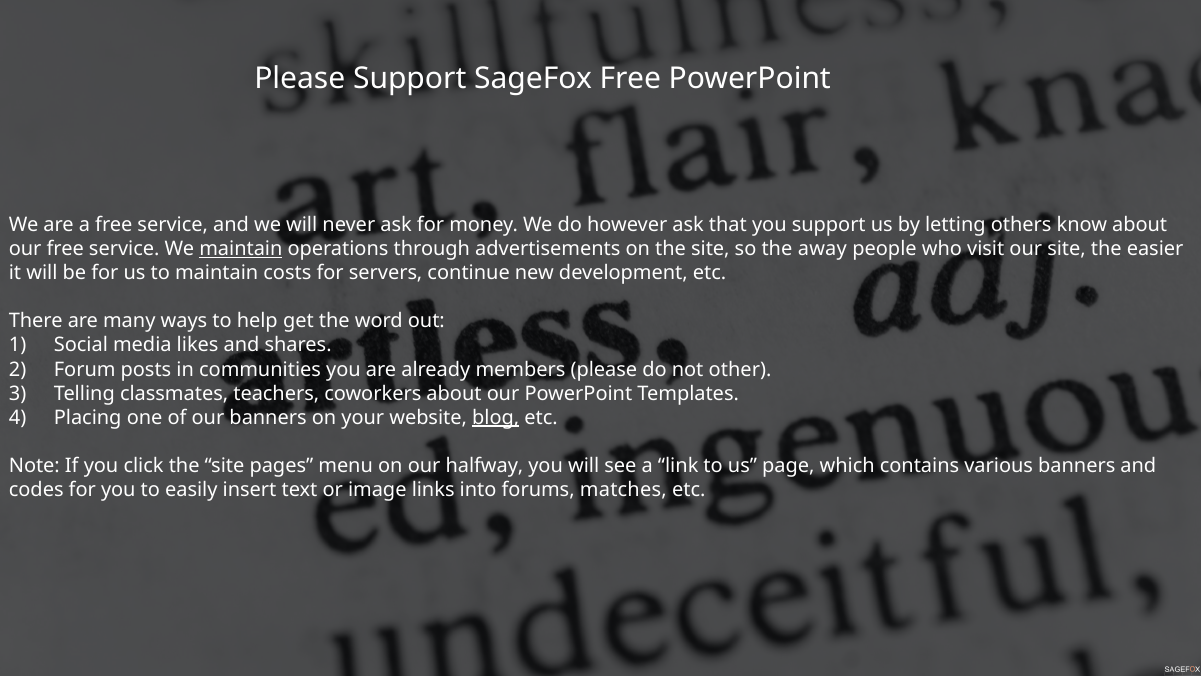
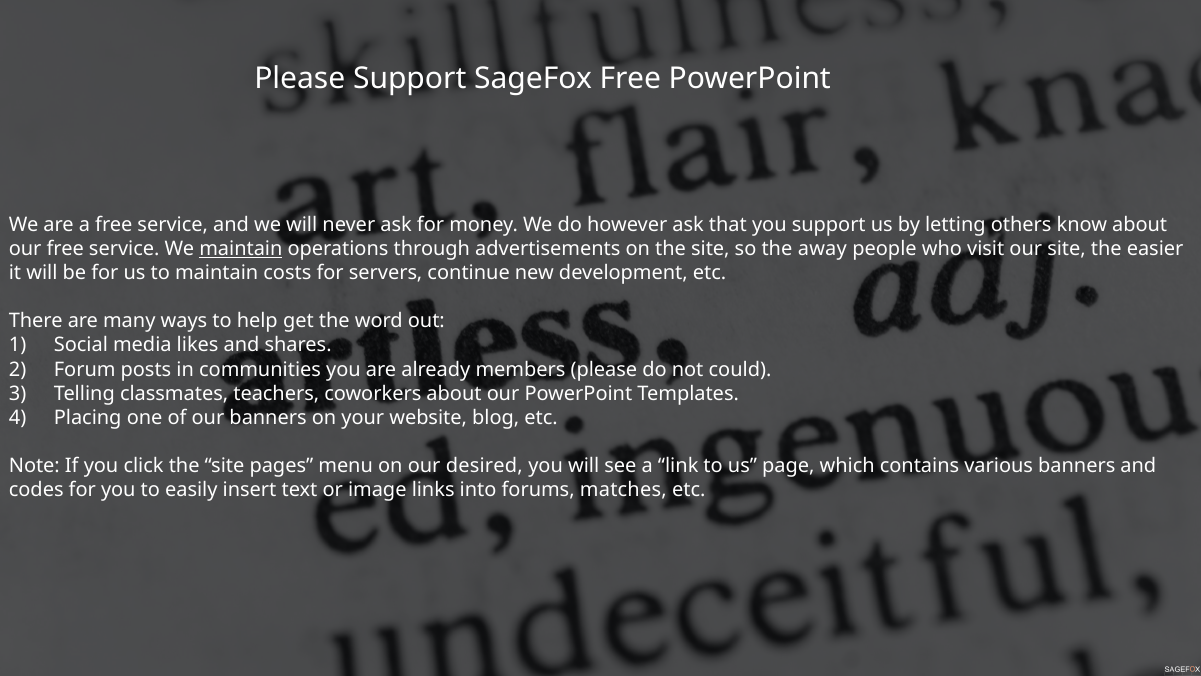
other: other -> could (740, 369)
blog underline: present -> none (496, 417)
halfway: halfway -> desired (484, 465)
